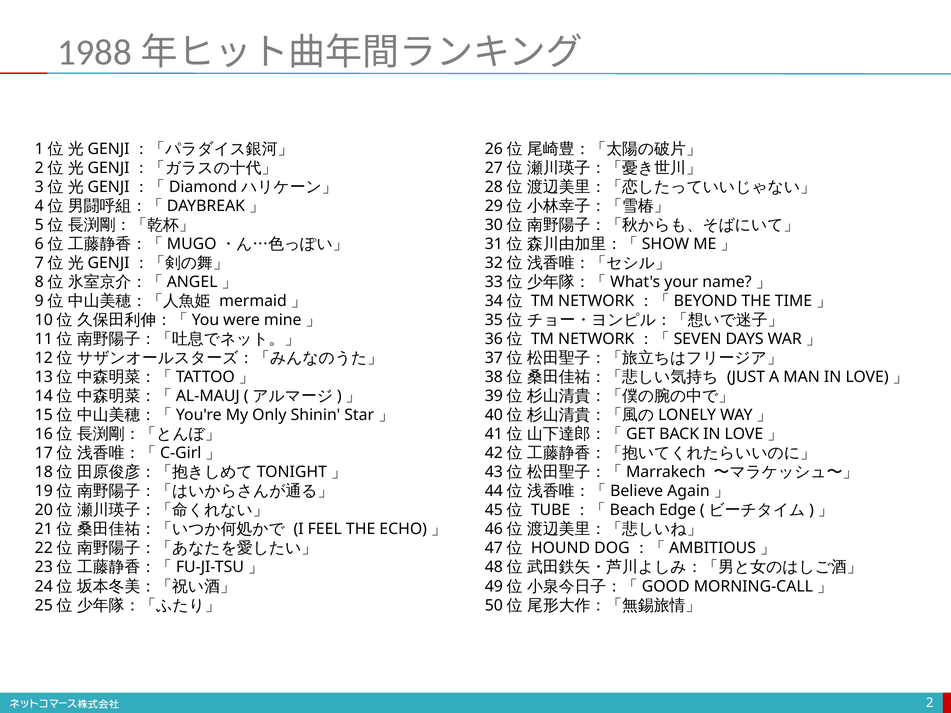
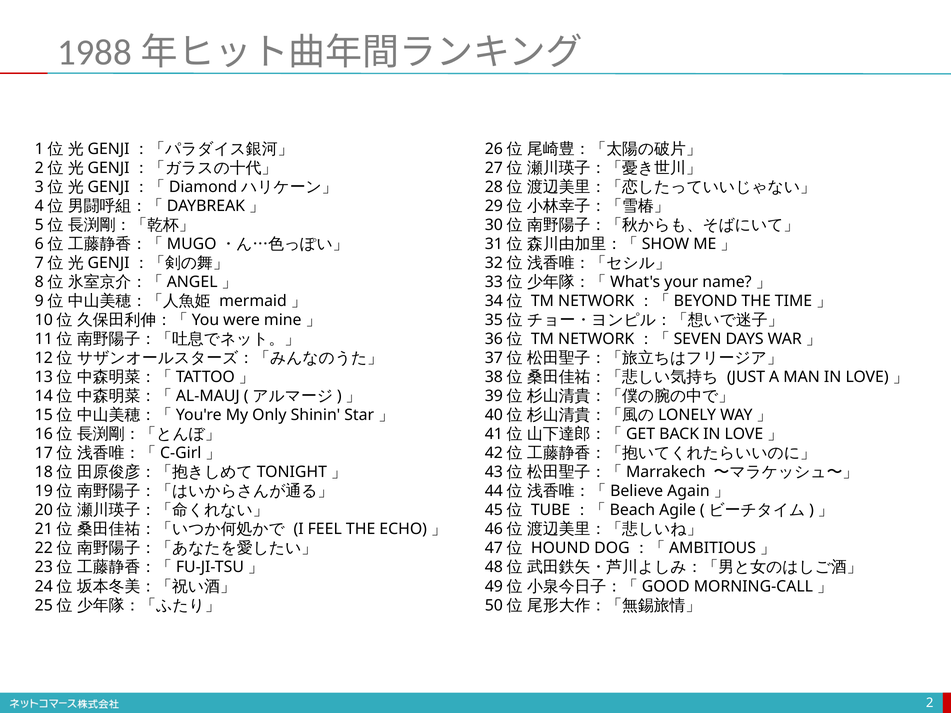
Edge: Edge -> Agile (678, 510)
